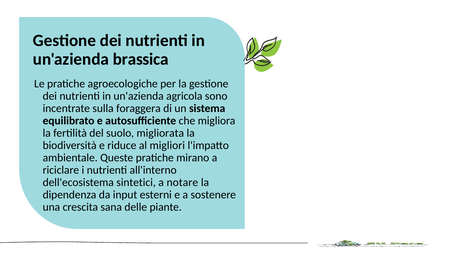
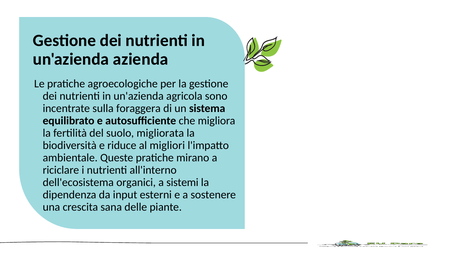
brassica: brassica -> azienda (141, 59)
sintetici: sintetici -> organici (136, 182)
notare: notare -> sistemi (182, 182)
